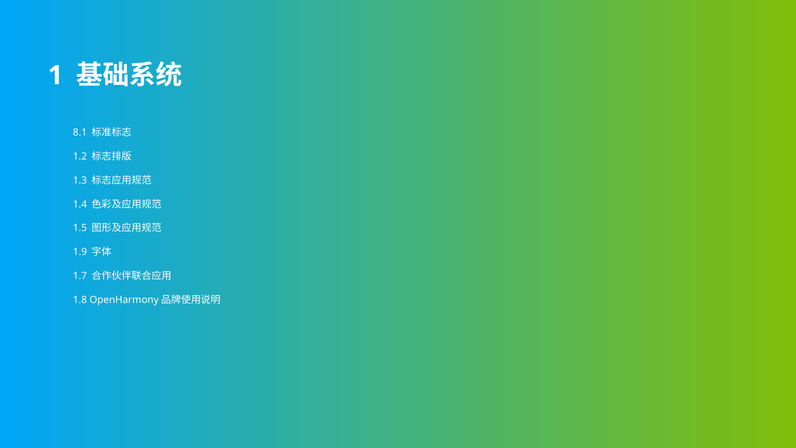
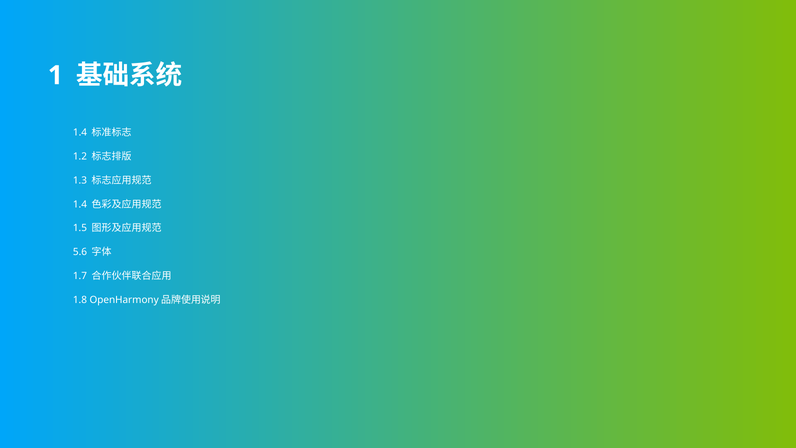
8.1: 8.1 -> 1.4 (80, 133)
1.9: 1.9 -> 5.6 (80, 252)
